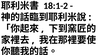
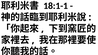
18:1-2: 18:1-2 -> 18:1-1 (56, 6)
